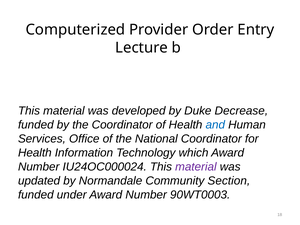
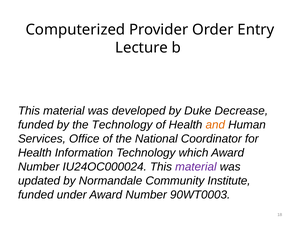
the Coordinator: Coordinator -> Technology (122, 125)
and colour: blue -> orange (215, 125)
Section: Section -> Institute (229, 181)
